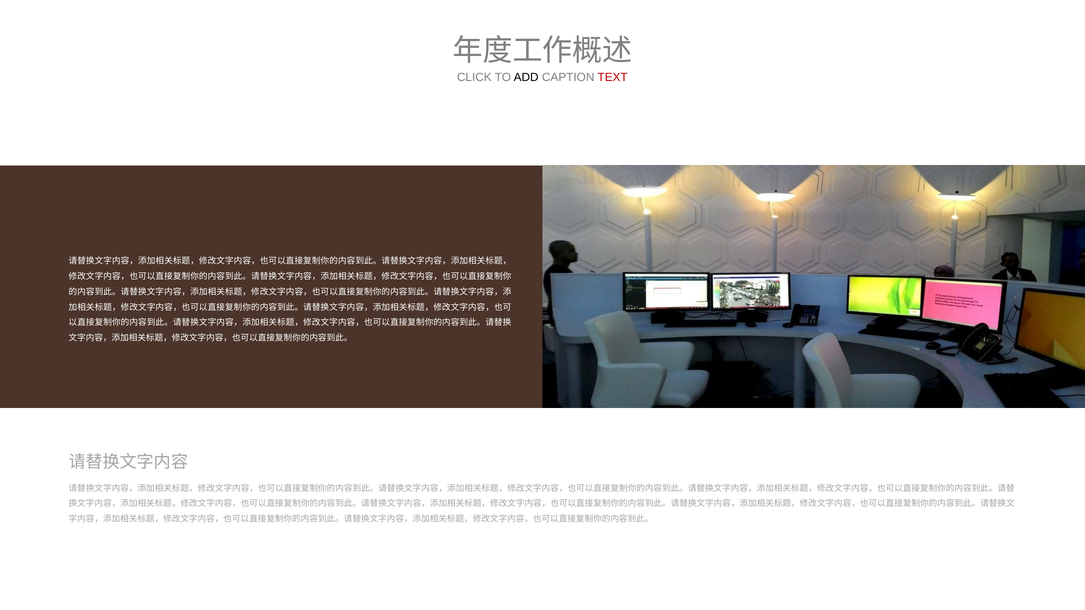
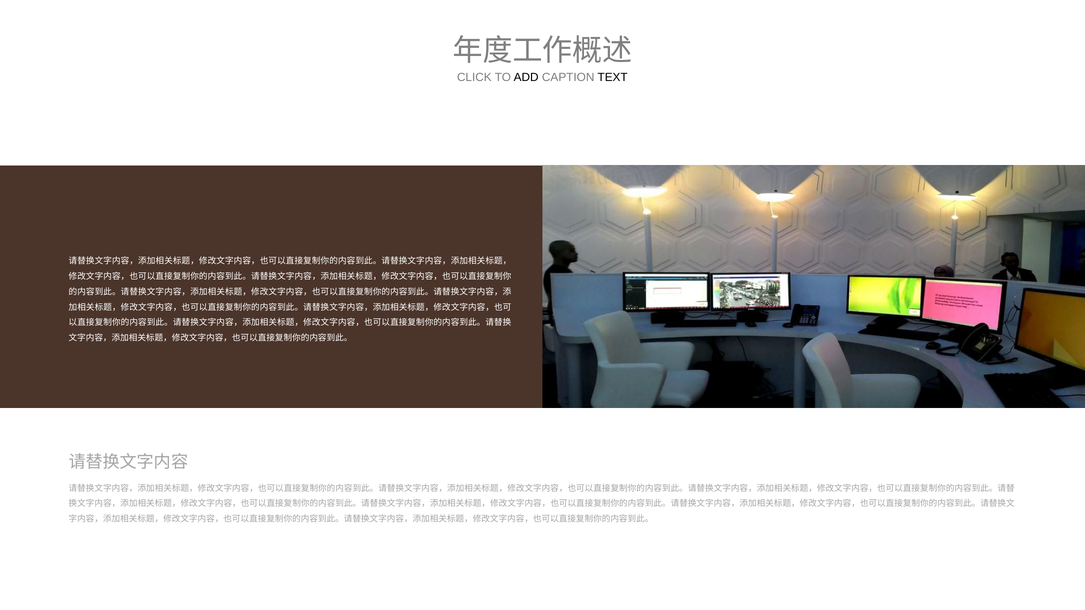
TEXT colour: red -> black (613, 77)
